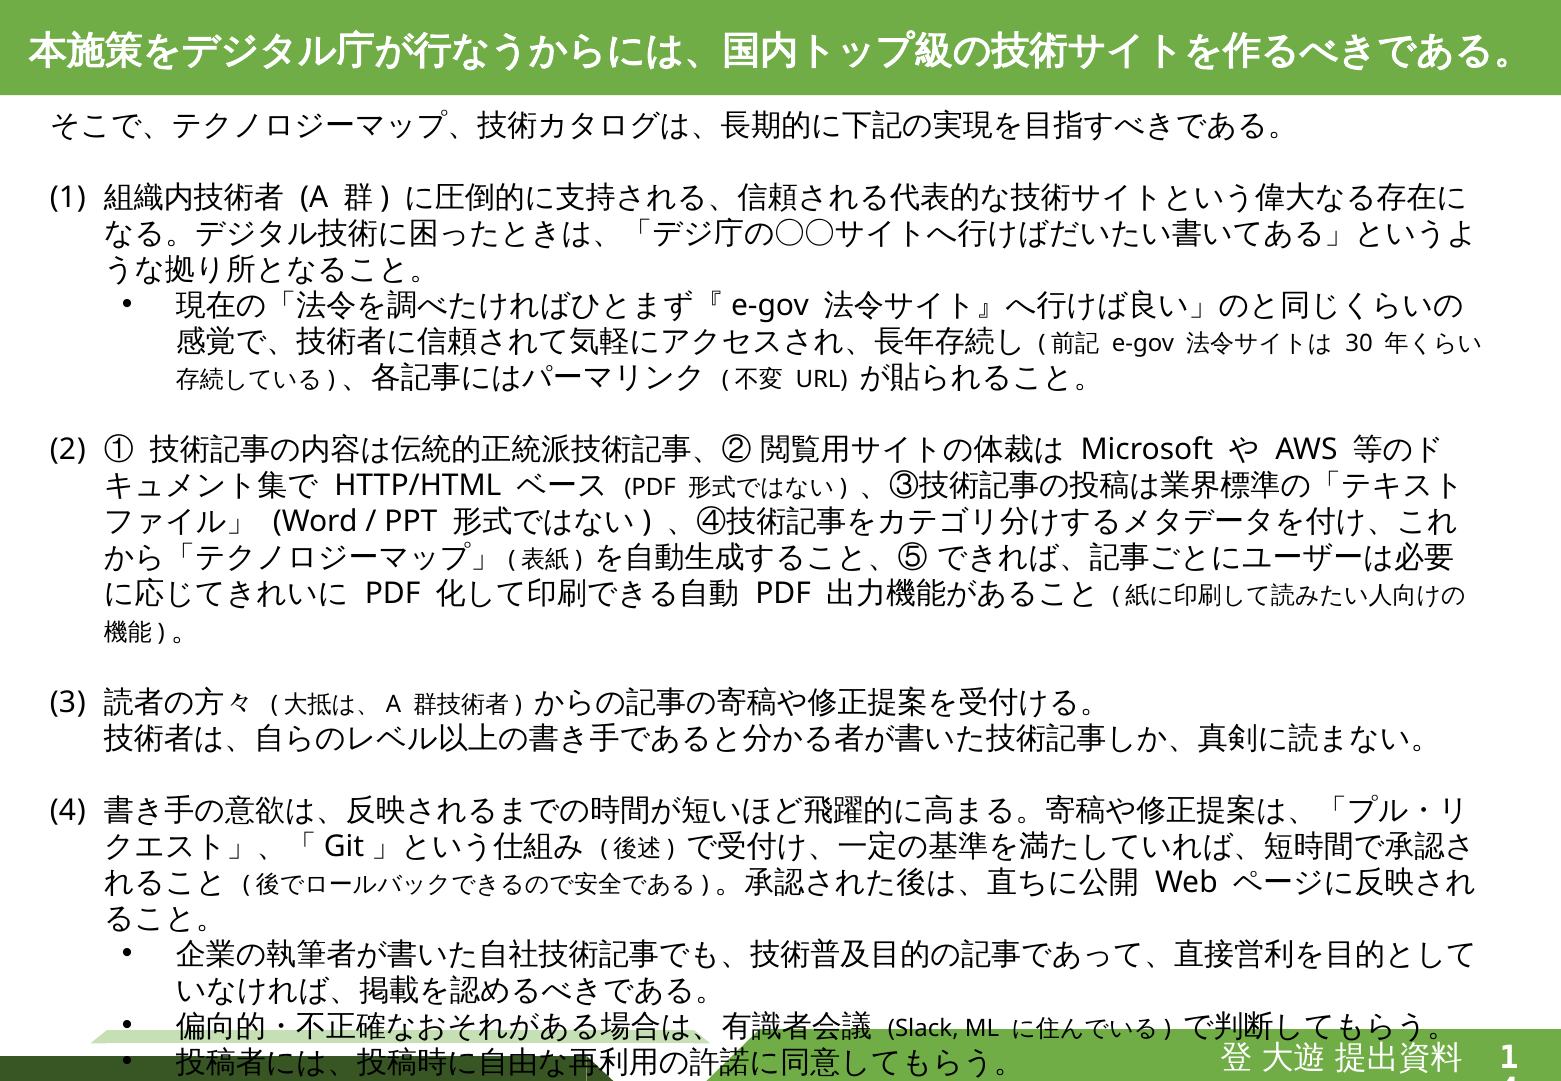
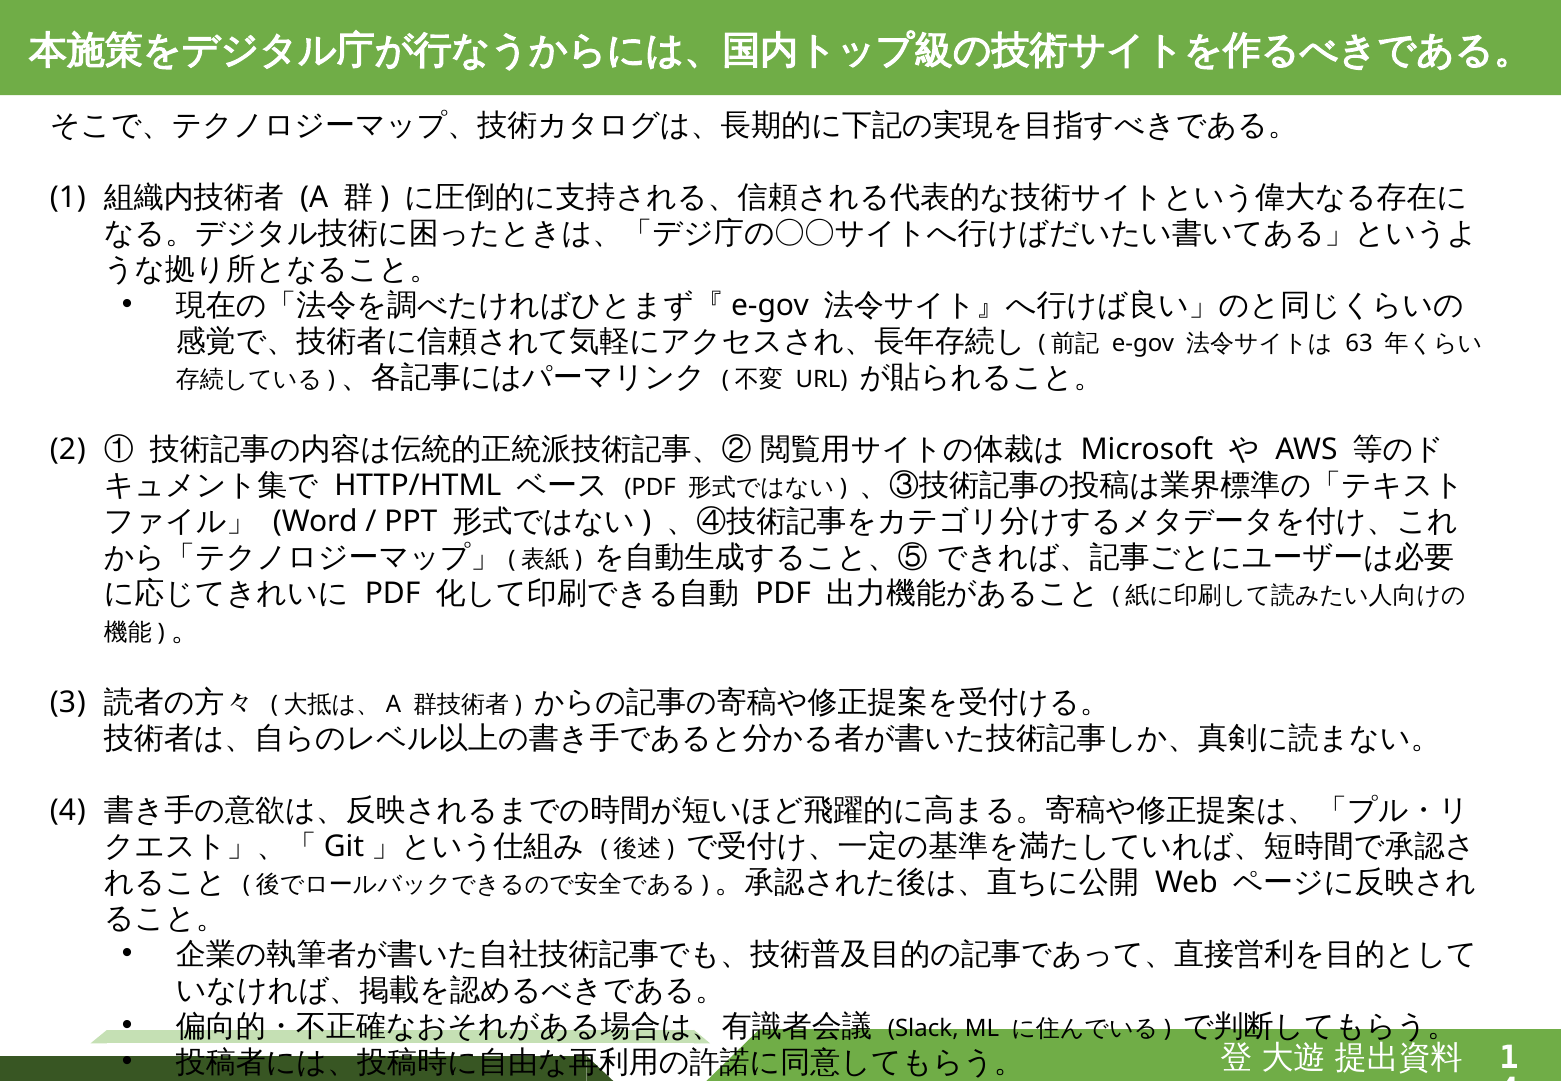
30: 30 -> 63 (1359, 344)
